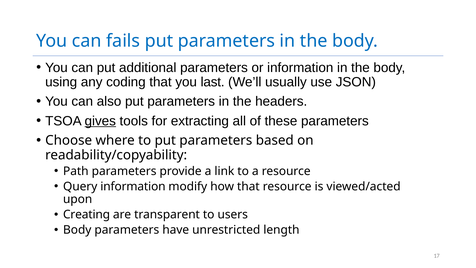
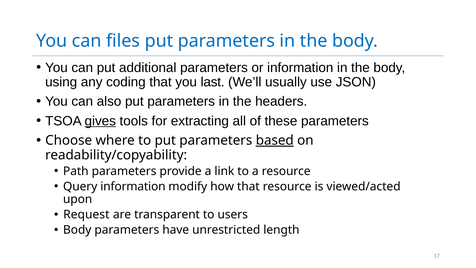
fails: fails -> files (123, 41)
based underline: none -> present (275, 140)
Creating: Creating -> Request (86, 214)
